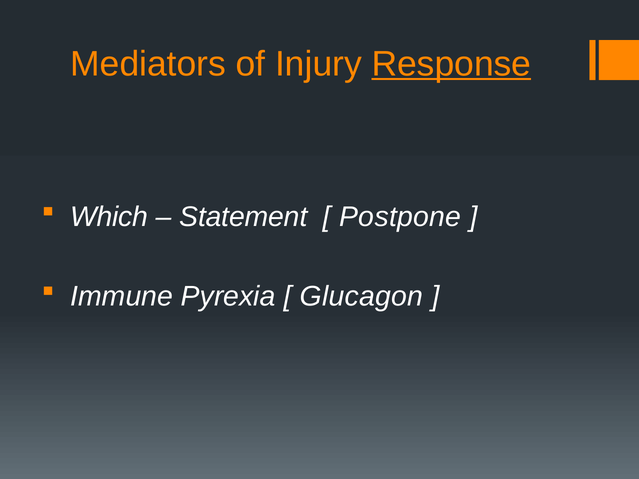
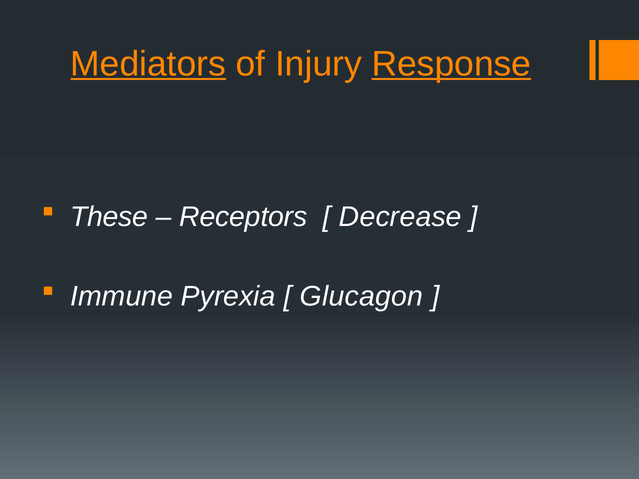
Mediators underline: none -> present (148, 64)
Which: Which -> These (109, 217)
Statement: Statement -> Receptors (243, 217)
Postpone: Postpone -> Decrease (400, 217)
